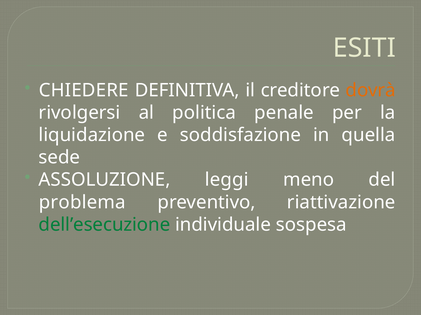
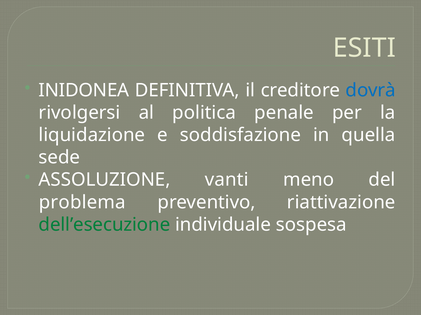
CHIEDERE: CHIEDERE -> INIDONEA (84, 90)
dovrà colour: orange -> blue (371, 90)
leggi: leggi -> vanti (227, 180)
